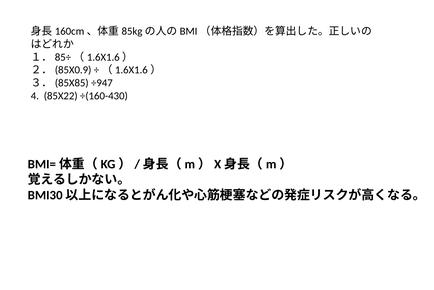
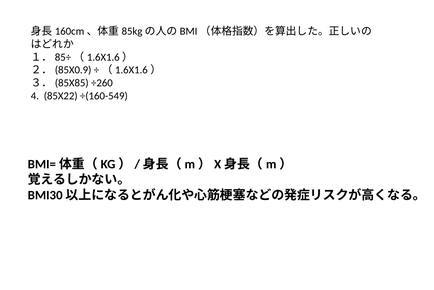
÷947: ÷947 -> ÷260 (102, 83)
÷(160-430: ÷(160-430 -> ÷(160-549 (104, 96)
